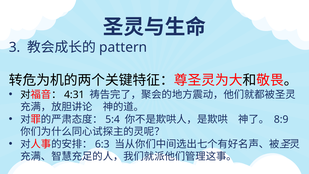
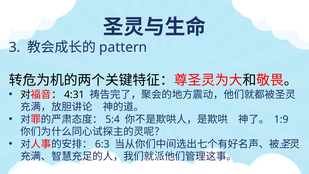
8:9: 8:9 -> 1:9 (281, 119)
